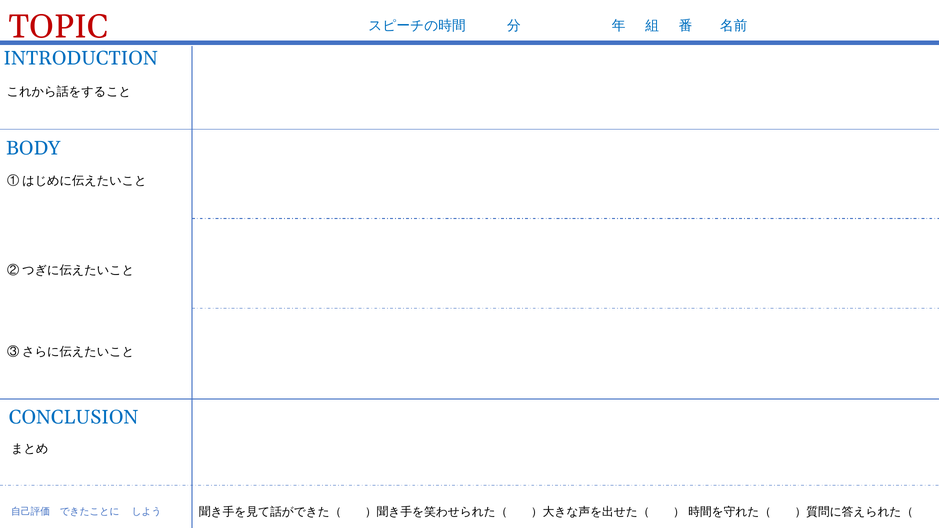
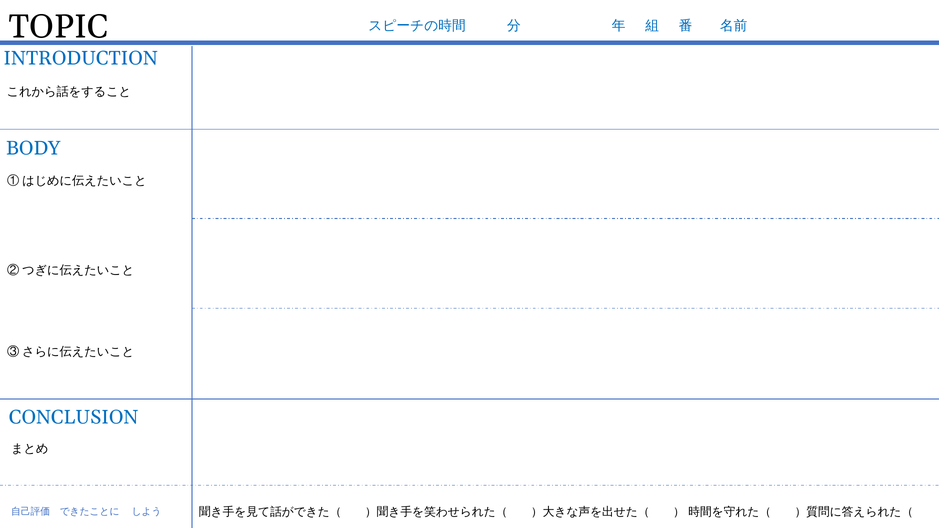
TOPIC colour: red -> black (59, 27)
